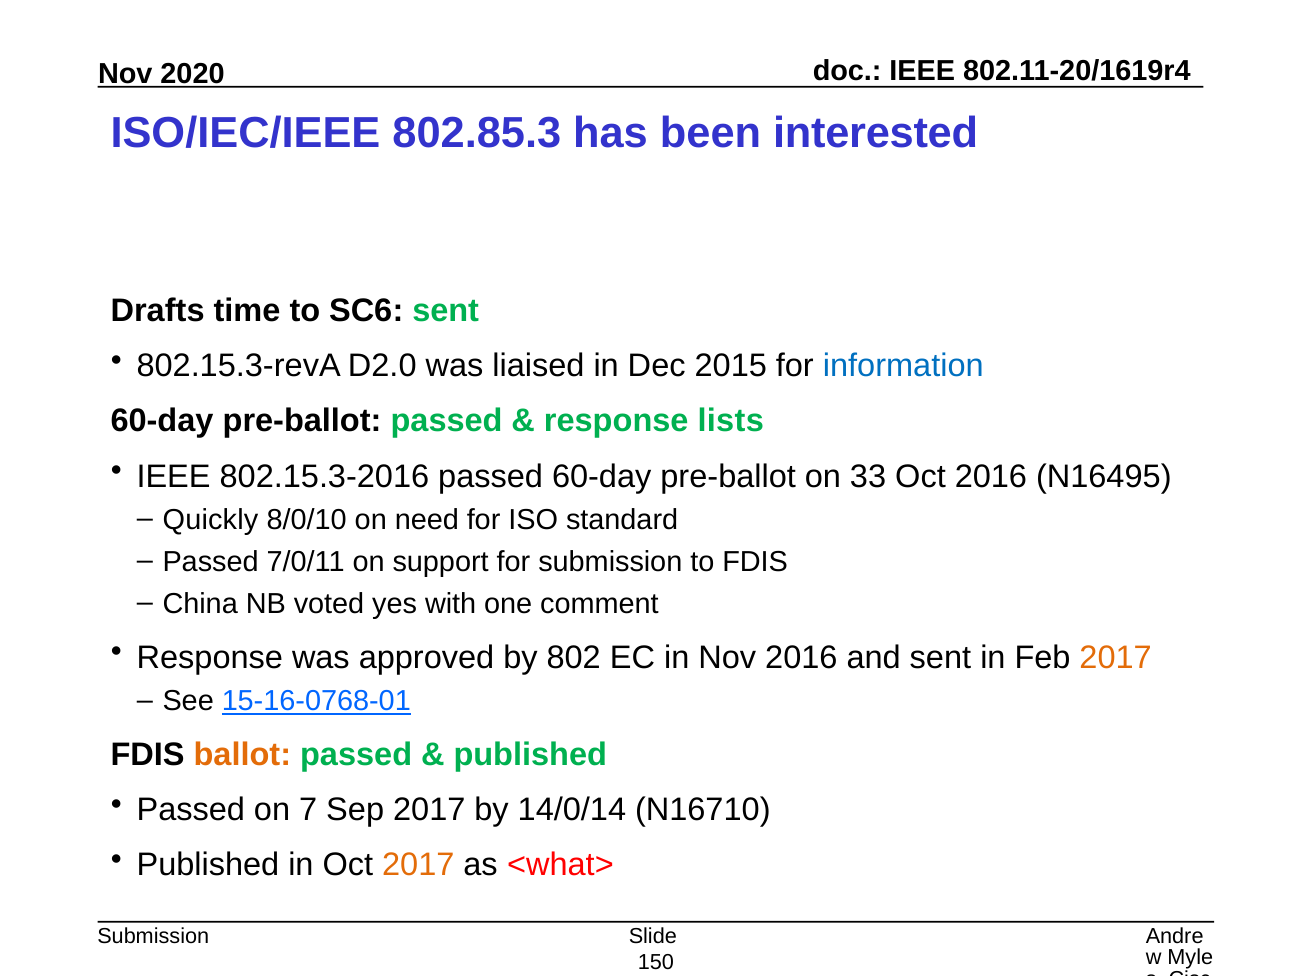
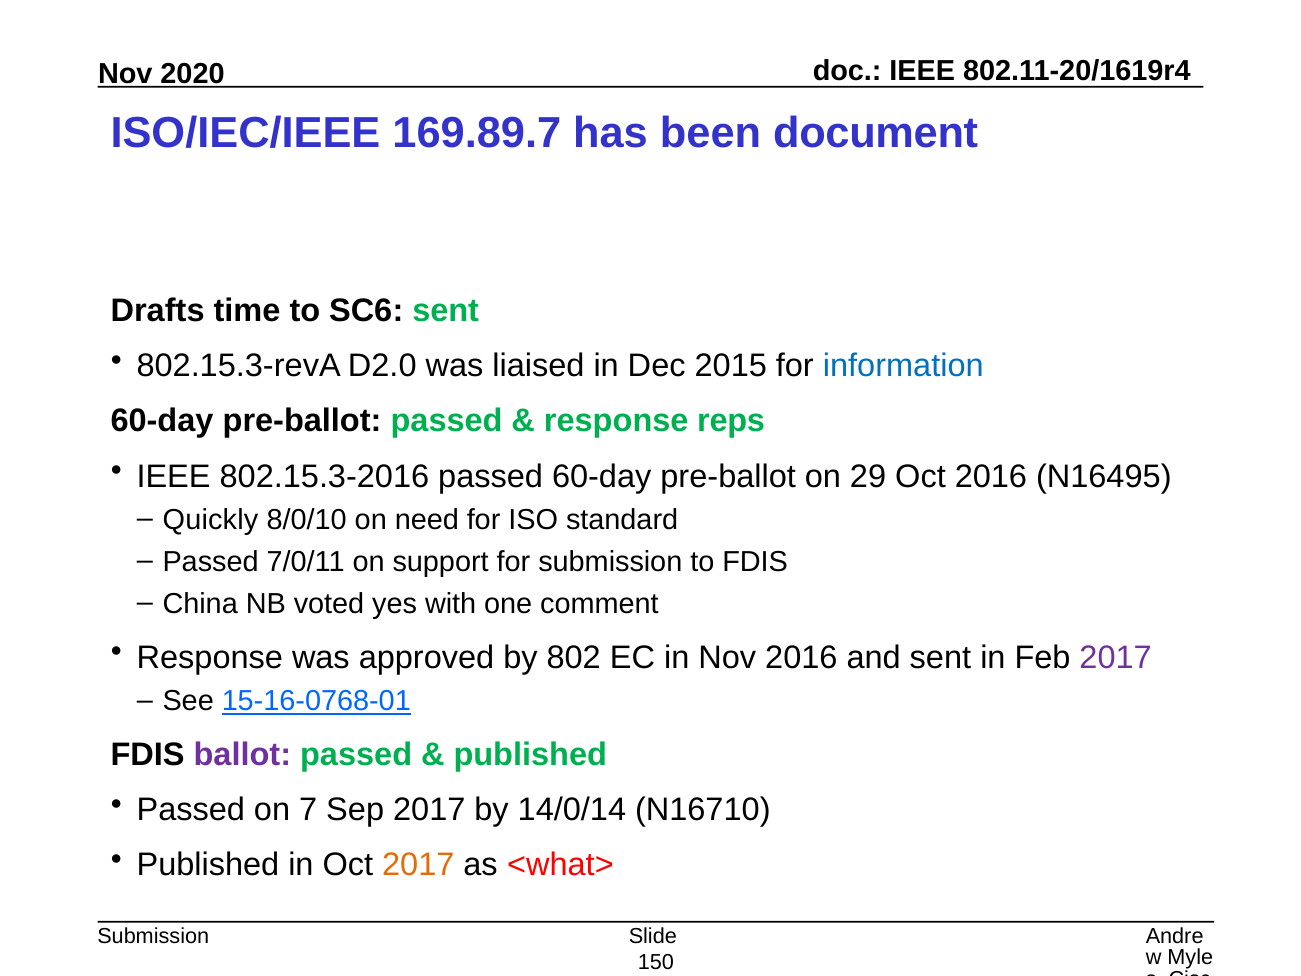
802.85.3: 802.85.3 -> 169.89.7 (477, 133)
interested: interested -> document (876, 133)
lists: lists -> reps (731, 421)
33: 33 -> 29 (868, 476)
2017 colour: orange -> purple (1116, 657)
ballot colour: orange -> purple (242, 754)
